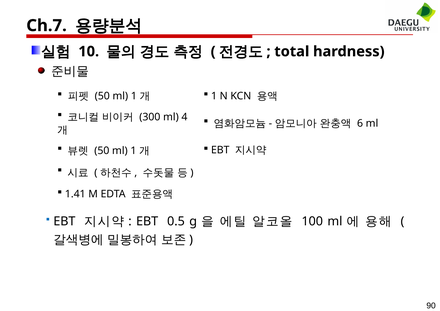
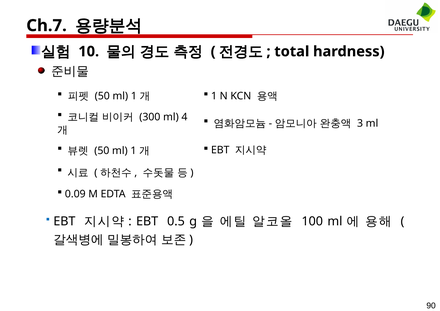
6: 6 -> 3 (360, 124)
1.41: 1.41 -> 0.09 (75, 194)
